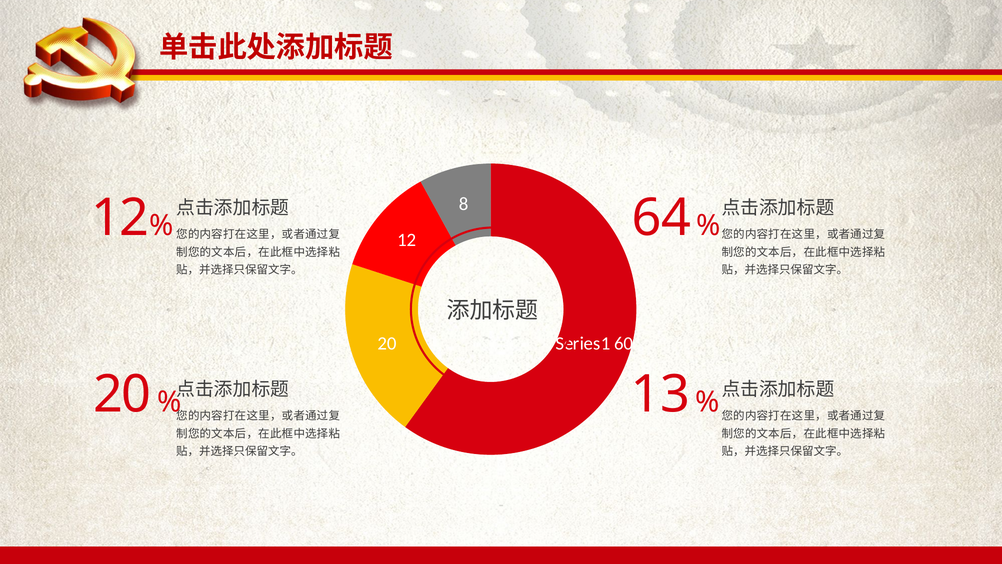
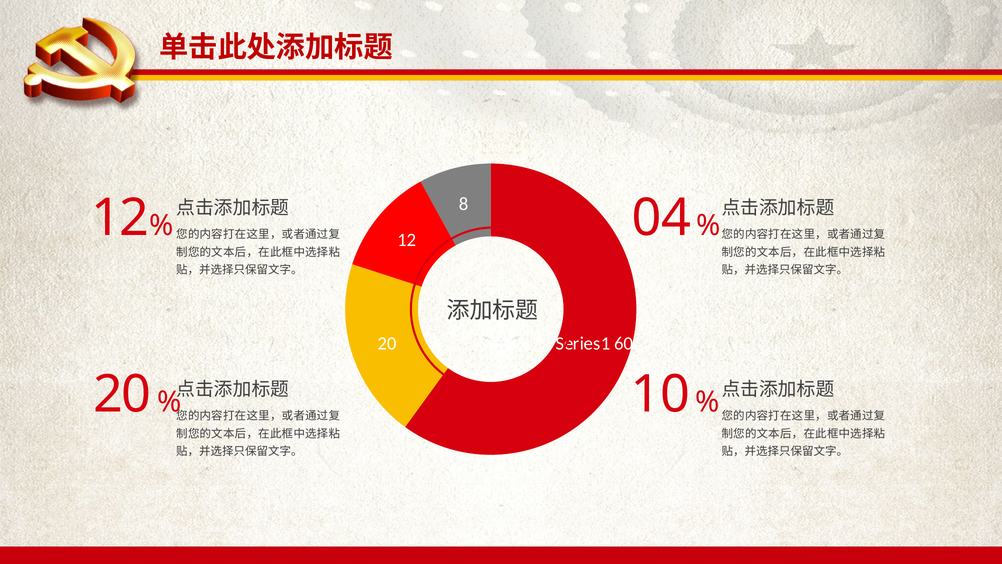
64: 64 -> 04 (661, 218)
13: 13 -> 10 (661, 394)
